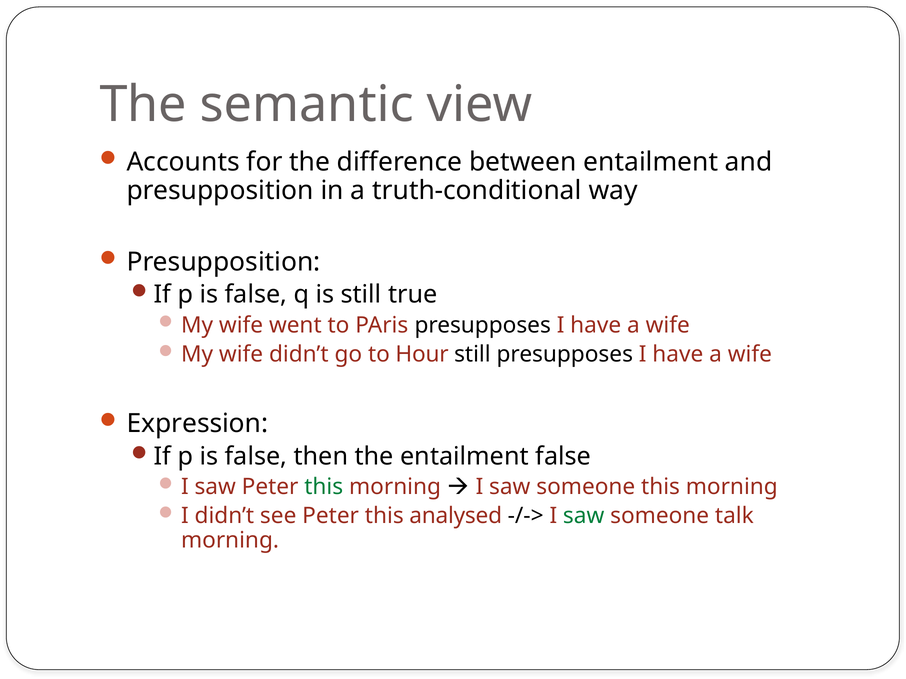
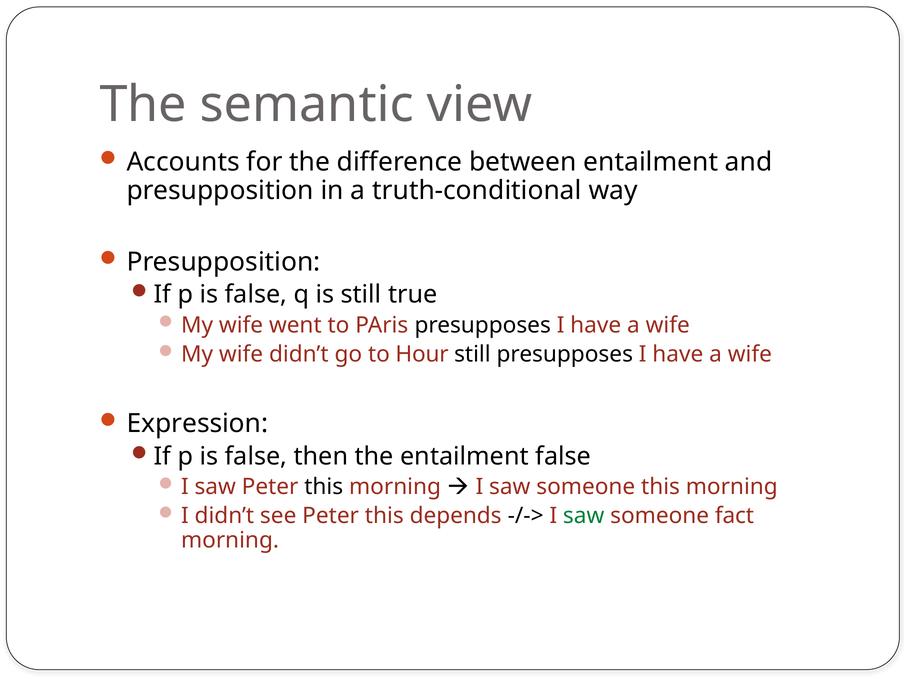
this colour: green -> black (324, 487)
analysed: analysed -> depends (456, 516)
talk: talk -> fact (734, 516)
